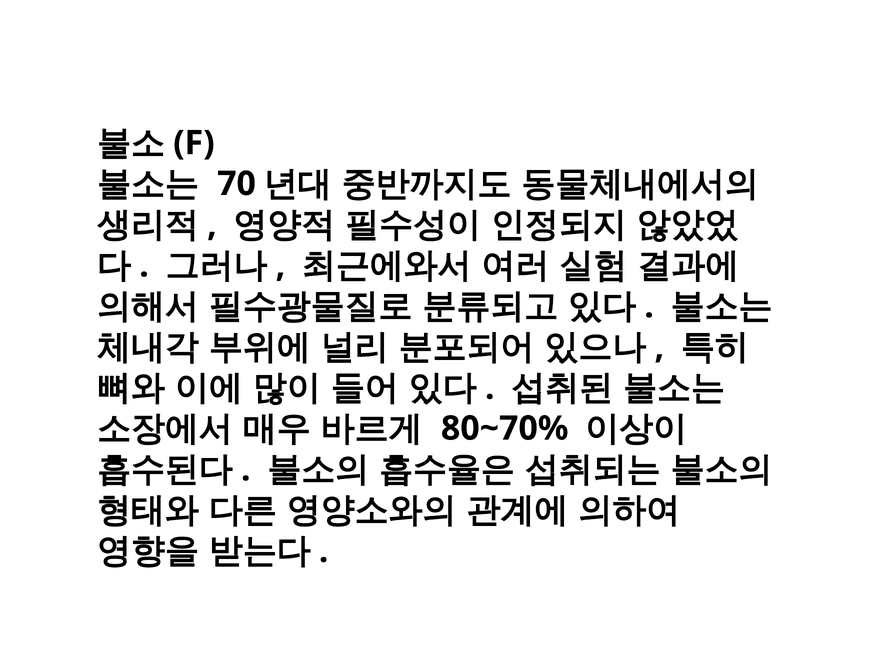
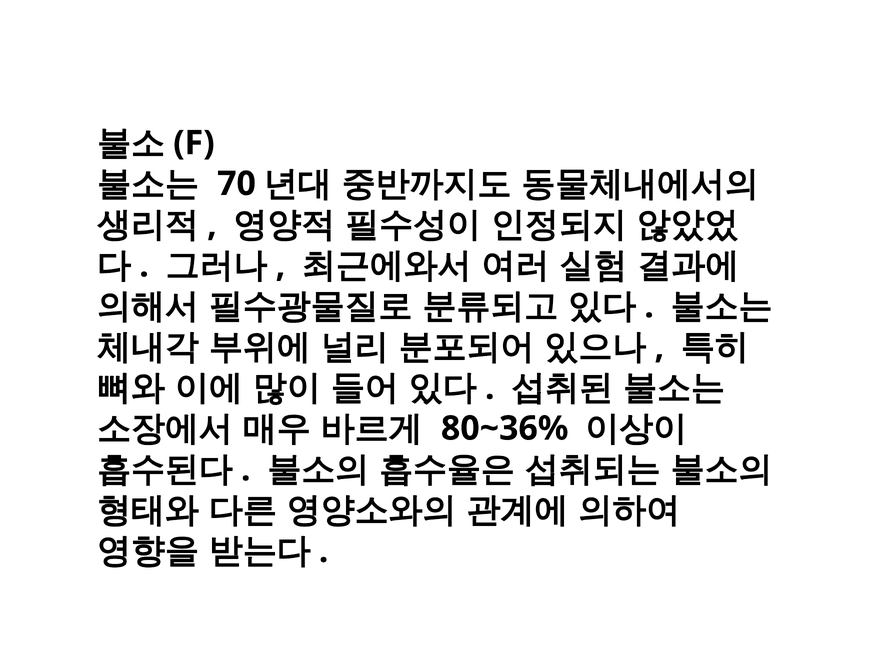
80~70%: 80~70% -> 80~36% (505, 428)
